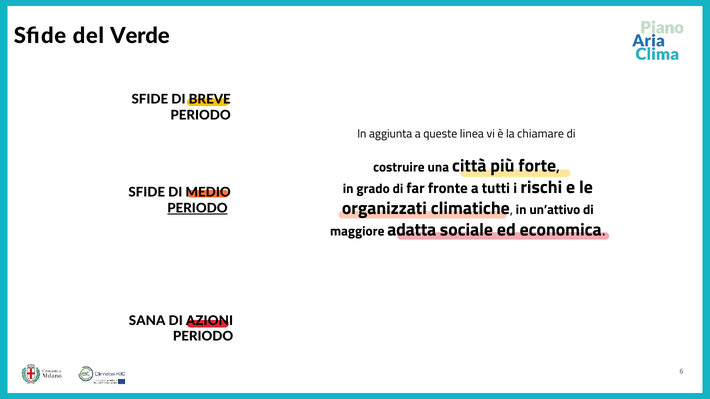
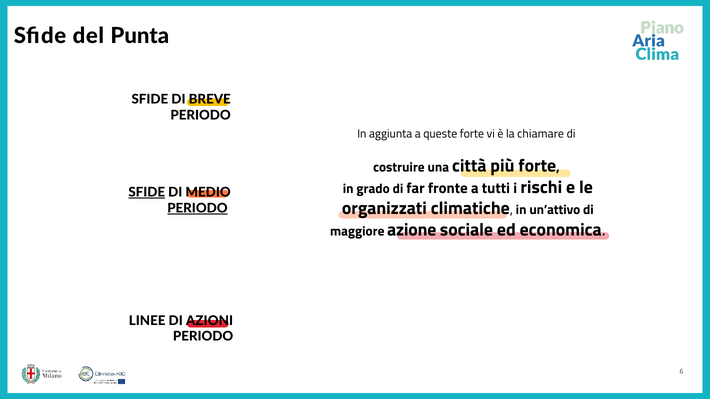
Verde: Verde -> Punta (140, 36)
queste linea: linea -> forte (472, 134)
SFIDE underline: none -> present (147, 193)
adatta: adatta -> azione (412, 230)
SANA: SANA -> LINEE (147, 321)
